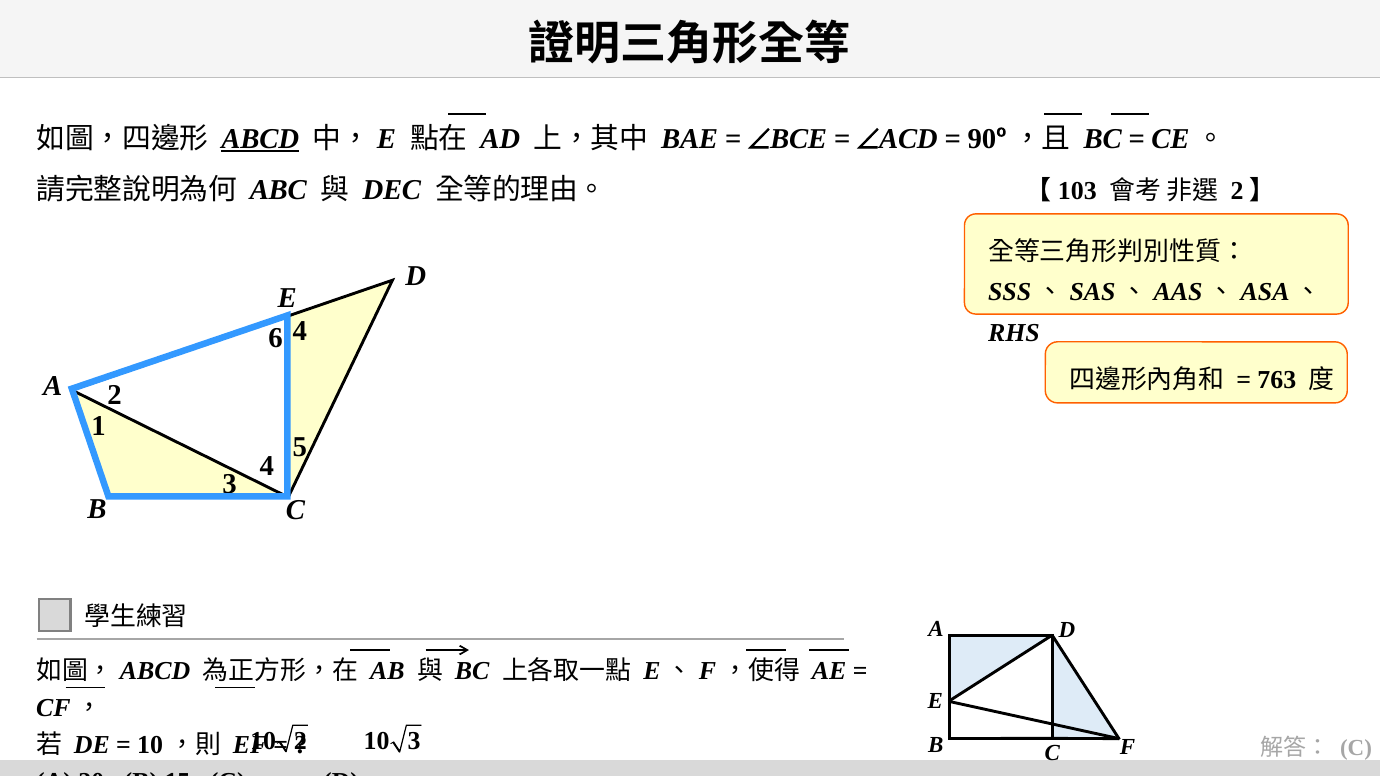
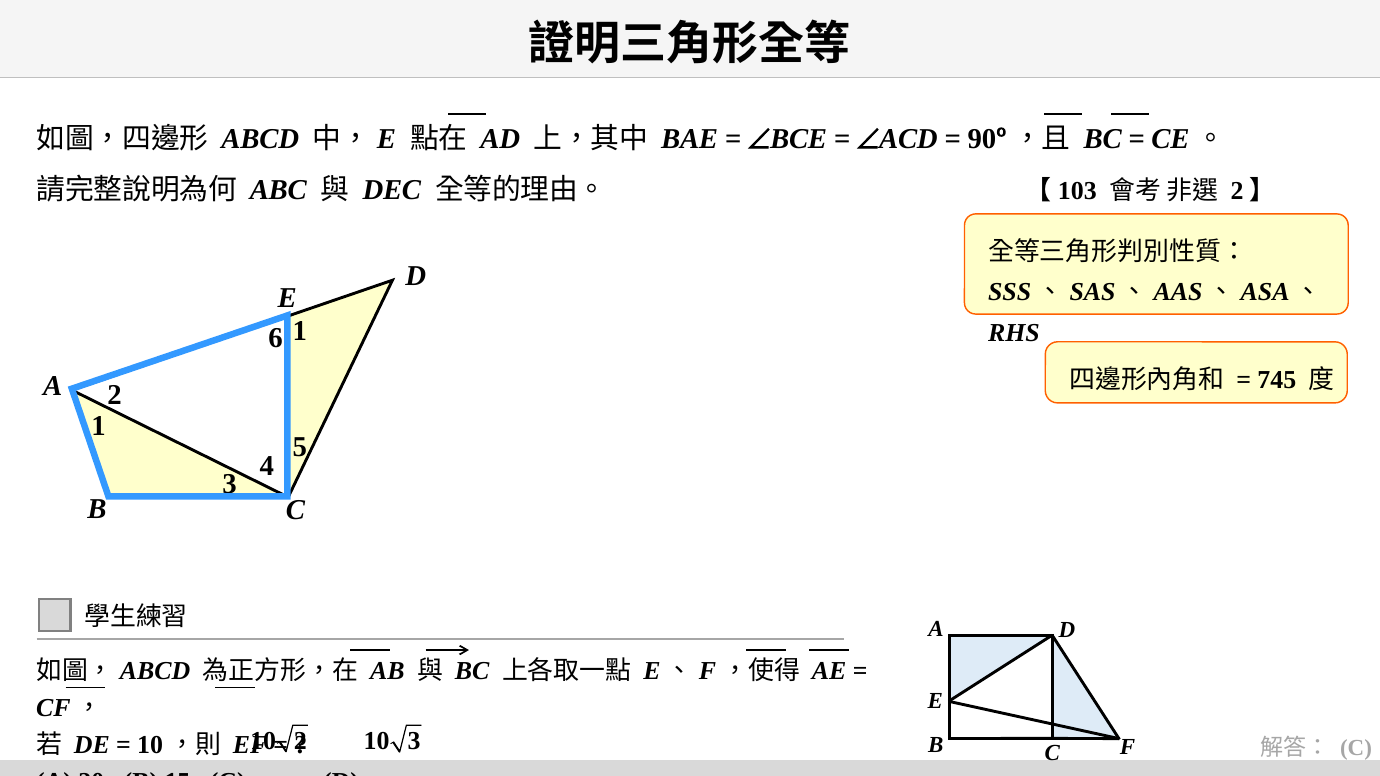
ABCD underline: present -> none (260, 139)
4: 4 -> 1 (300, 331)
763: 763 -> 745 (1277, 380)
